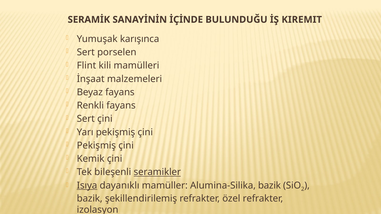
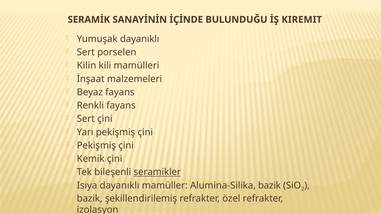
Yumuşak karışınca: karışınca -> dayanıklı (140, 39)
Flint: Flint -> Kilin (86, 66)
Isıya underline: present -> none (87, 186)
